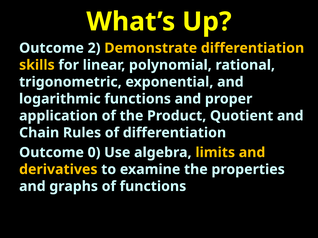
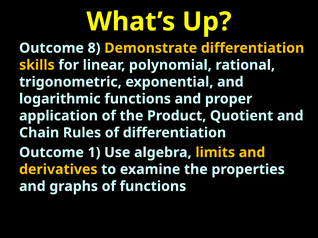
2: 2 -> 8 (94, 48)
0: 0 -> 1 (94, 153)
